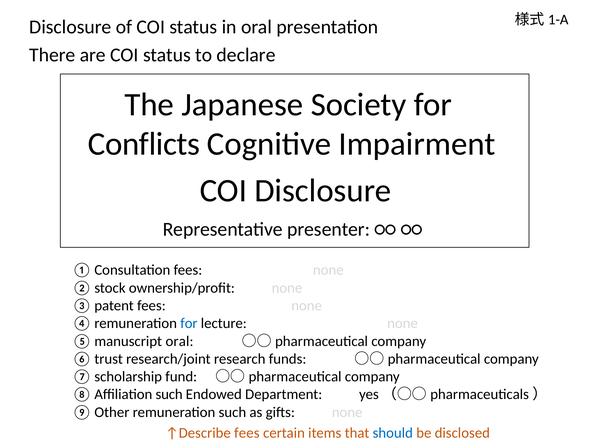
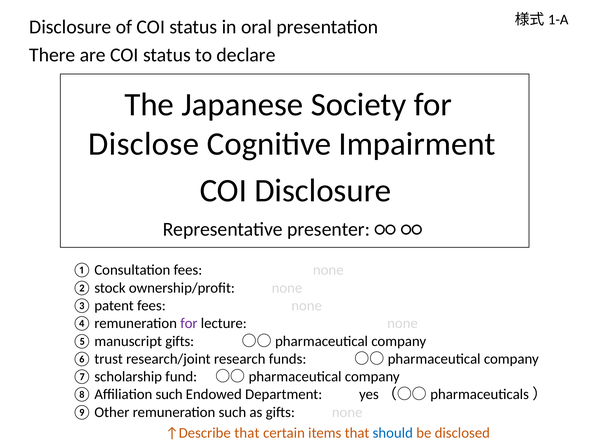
Conflicts: Conflicts -> Disclose (144, 144)
for colour: blue -> purple (189, 323)
oral: oral -> gifts (180, 341)
↑Describe fees: fees -> that (247, 433)
